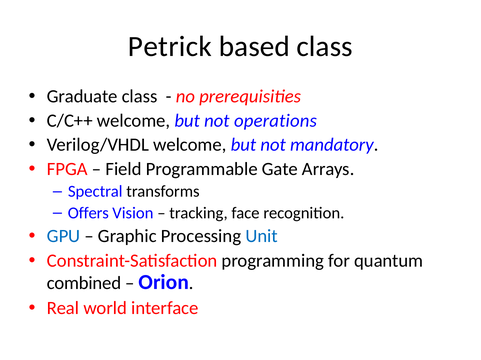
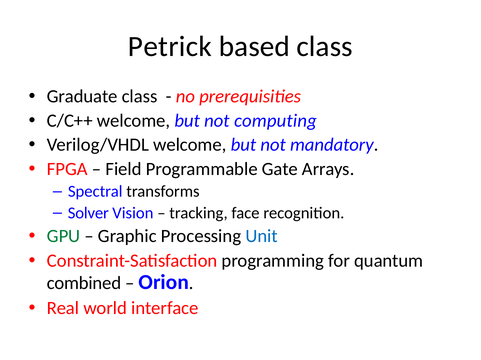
operations: operations -> computing (275, 121)
Offers: Offers -> Solver (88, 213)
GPU colour: blue -> green (64, 236)
